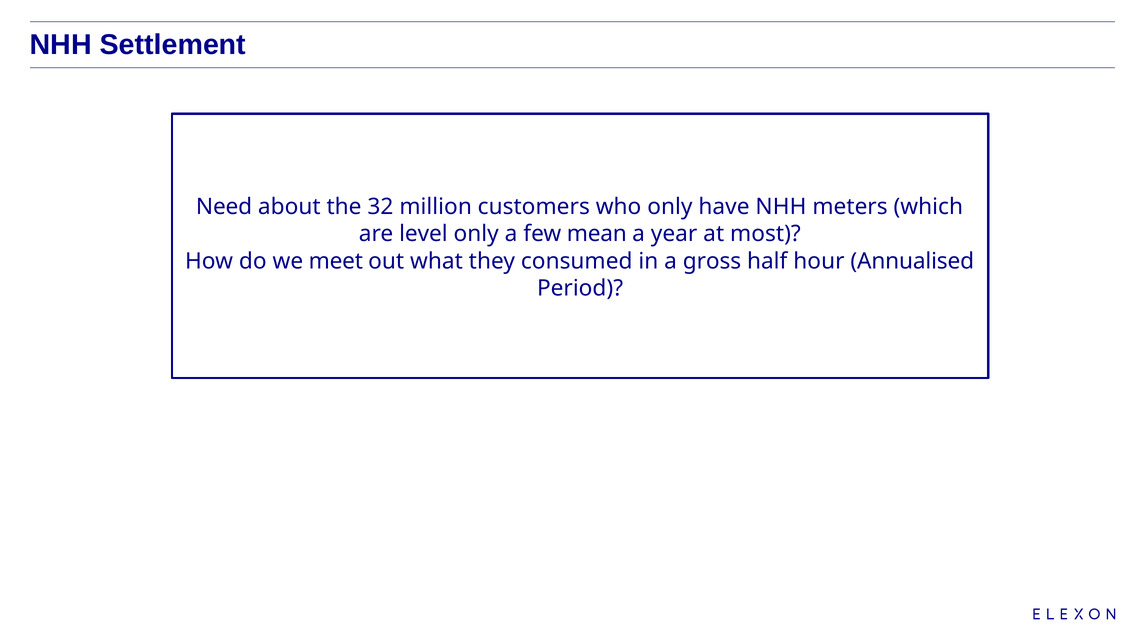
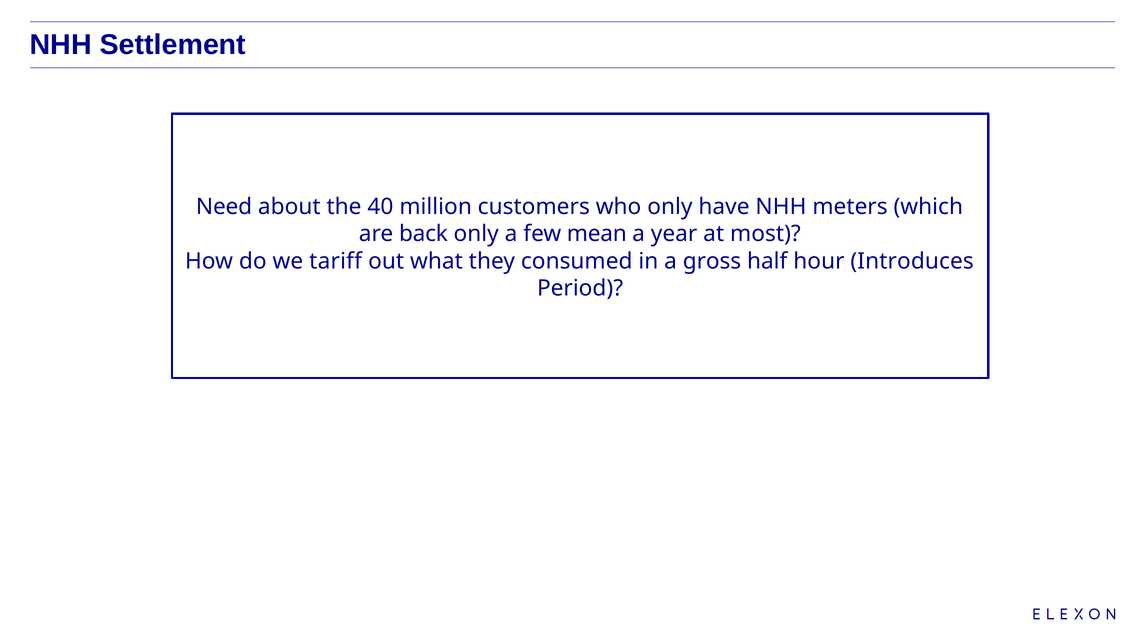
32: 32 -> 40 (380, 207)
level: level -> back (424, 234)
meet: meet -> tariff (336, 261)
Annualised: Annualised -> Introduces (912, 261)
